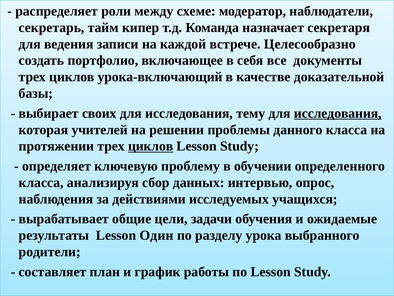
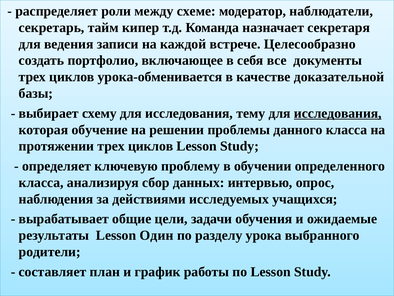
урока-включающий: урока-включающий -> урока-обменивается (160, 77)
своих: своих -> схему (99, 113)
учителей: учителей -> обучение (100, 130)
циклов underline: present -> none (151, 146)
